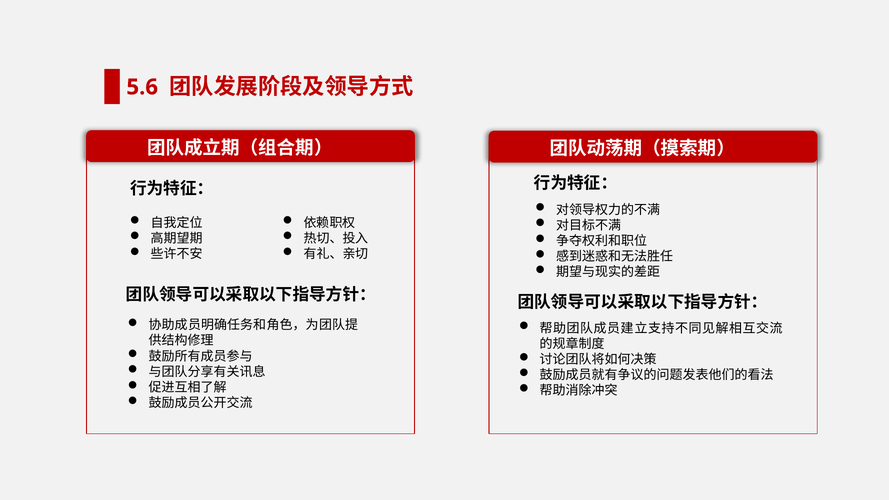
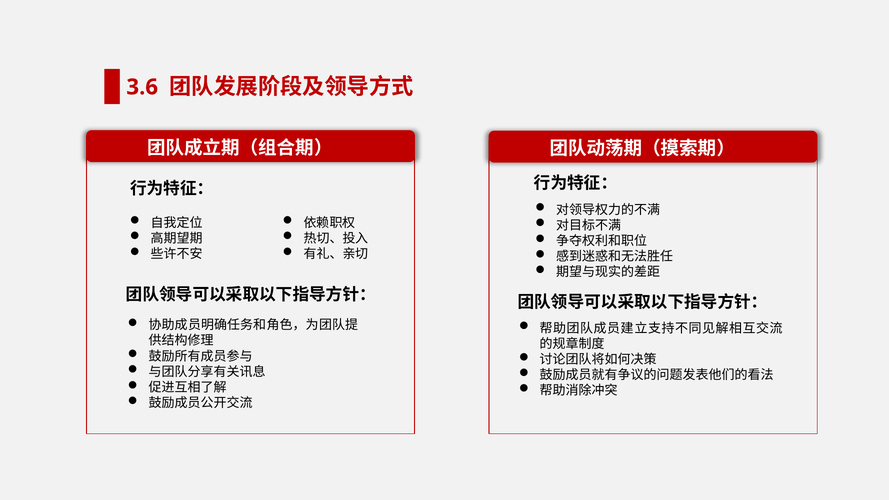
5.6: 5.6 -> 3.6 (142, 87)
